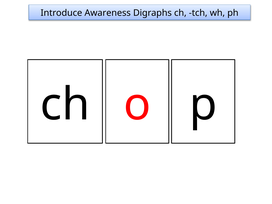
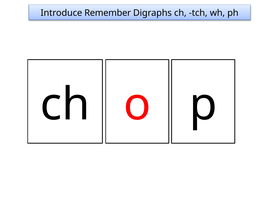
Awareness: Awareness -> Remember (108, 13)
